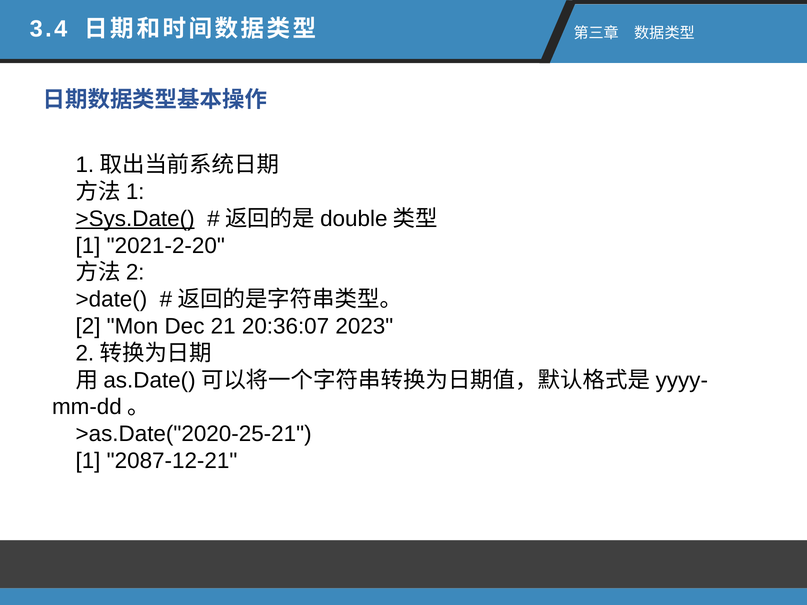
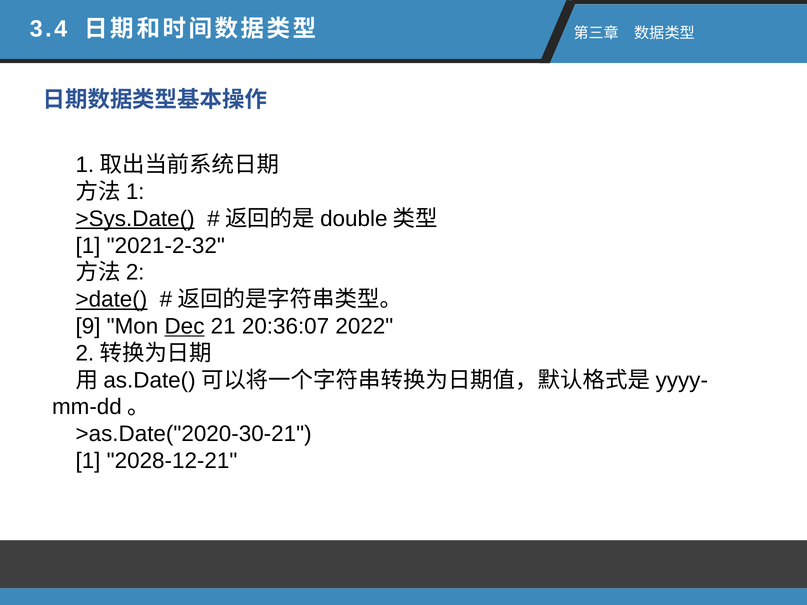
2021-2-20: 2021-2-20 -> 2021-2-32 (166, 246)
>date( underline: none -> present (111, 300)
2: 2 -> 9 (88, 326)
Dec underline: none -> present (184, 326)
2023: 2023 -> 2022 (364, 326)
>as.Date("2020-25-21: >as.Date("2020-25-21 -> >as.Date("2020-30-21 (194, 434)
2087-12-21: 2087-12-21 -> 2028-12-21 (172, 461)
